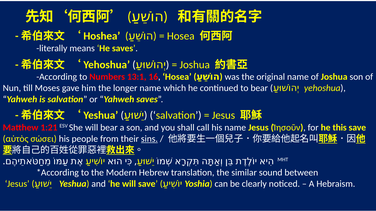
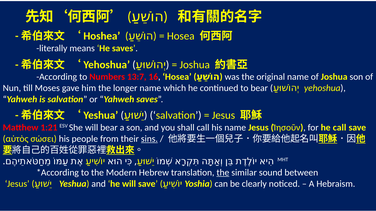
13:1: 13:1 -> 13:7 (137, 77)
he this: this -> call (340, 128)
the underline: none -> present (223, 173)
